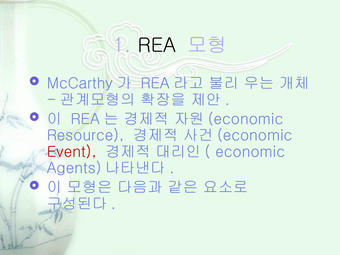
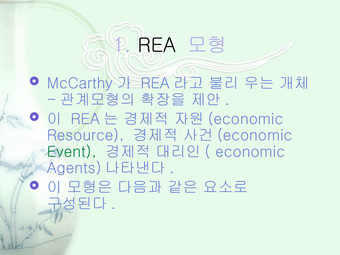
Event colour: red -> green (72, 152)
